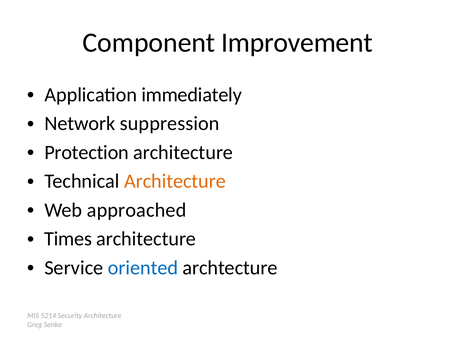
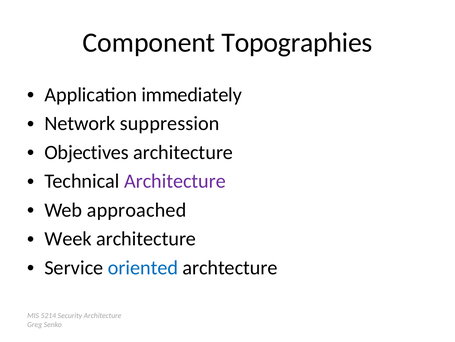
Improvement: Improvement -> Topographies (297, 42)
Protection: Protection -> Objectives (87, 152)
Architecture colour: orange -> purple (175, 181)
Times: Times -> Week (68, 238)
